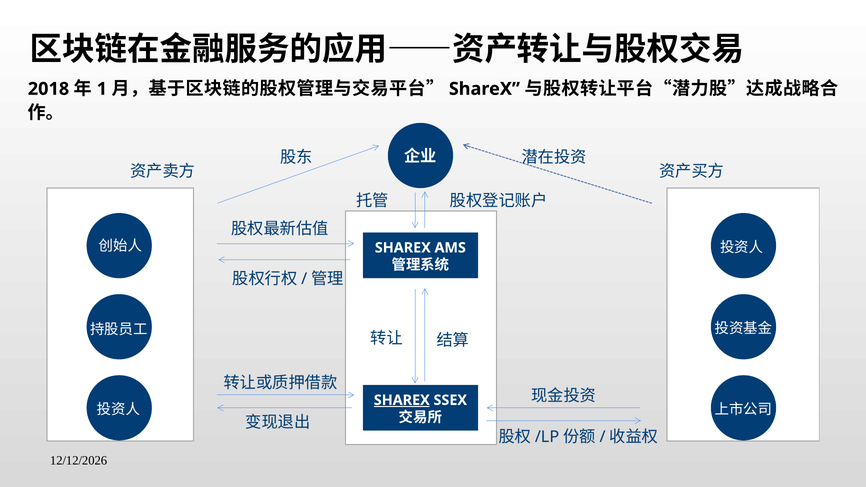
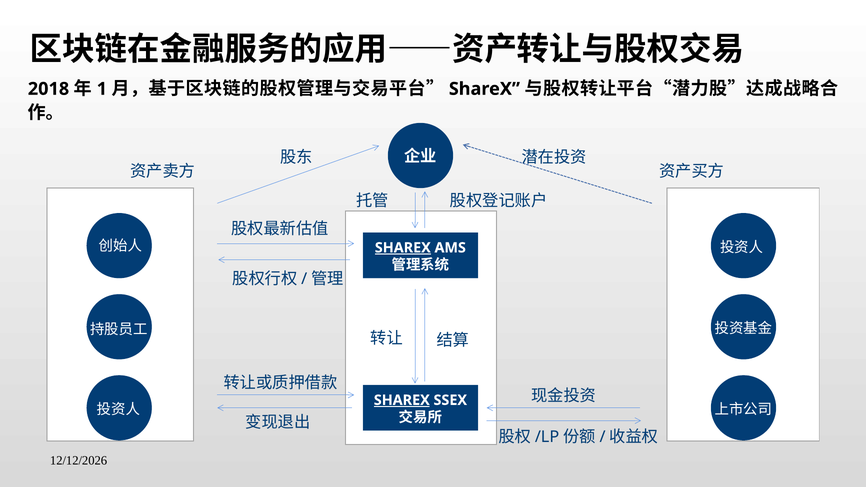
SHAREX underline: none -> present (403, 248)
